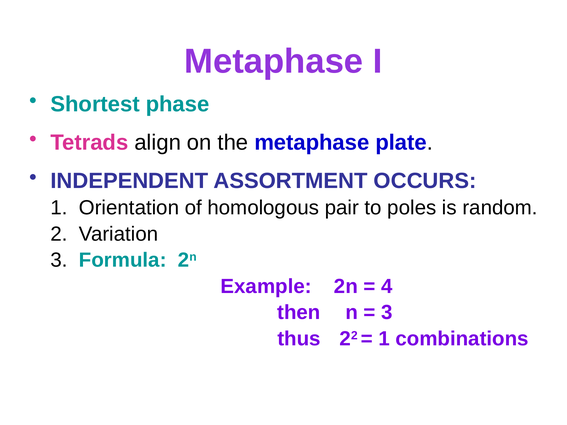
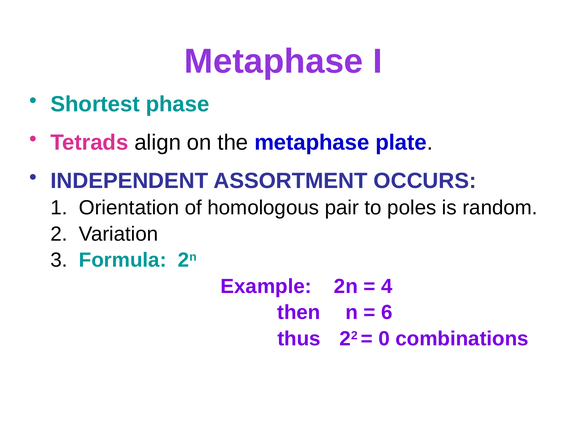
3: 3 -> 6 (387, 313)
1: 1 -> 0 (384, 339)
